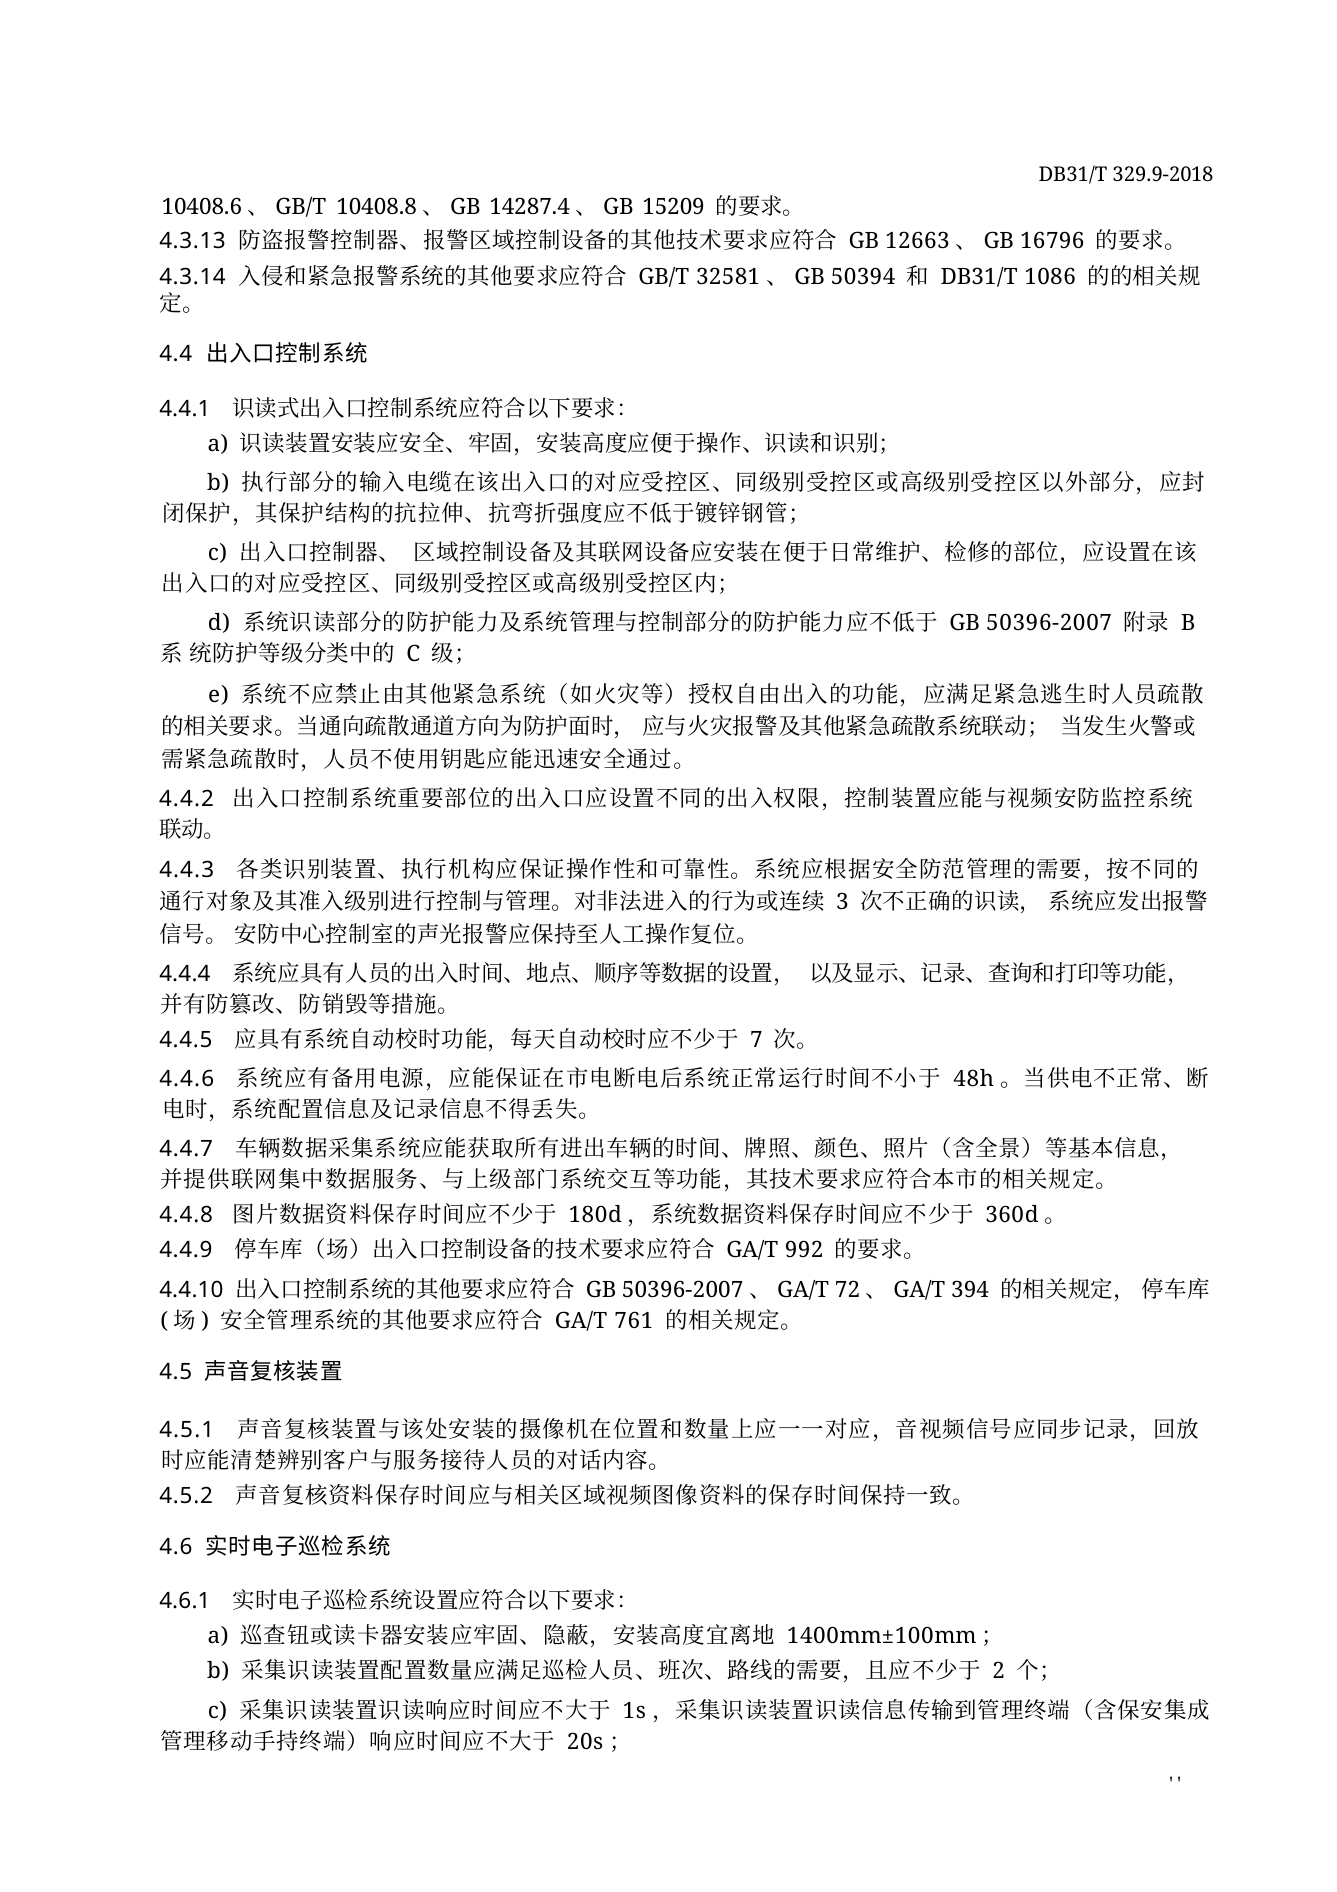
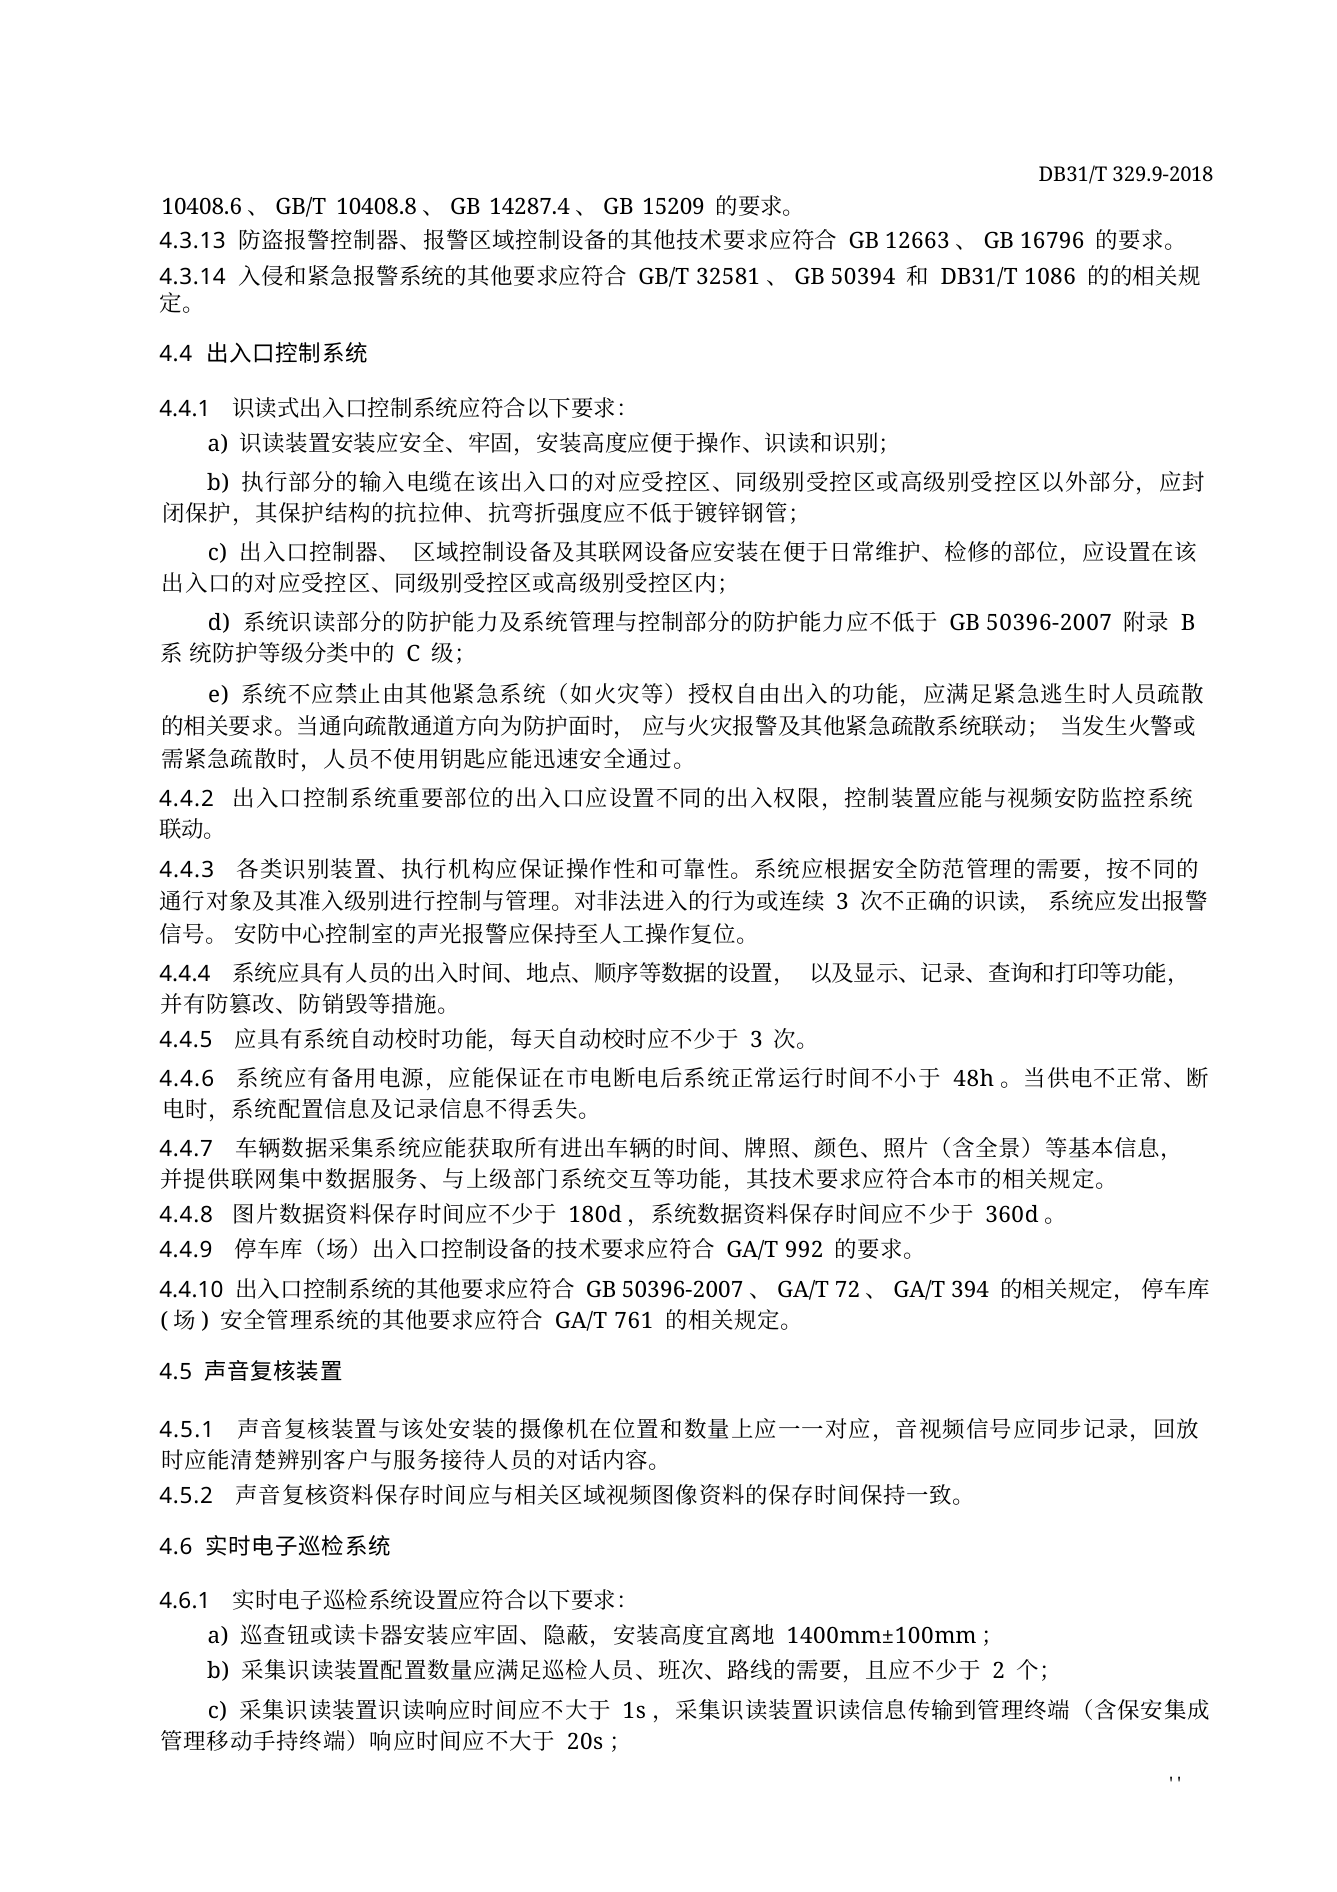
7: 7 -> 3 (756, 1040)
